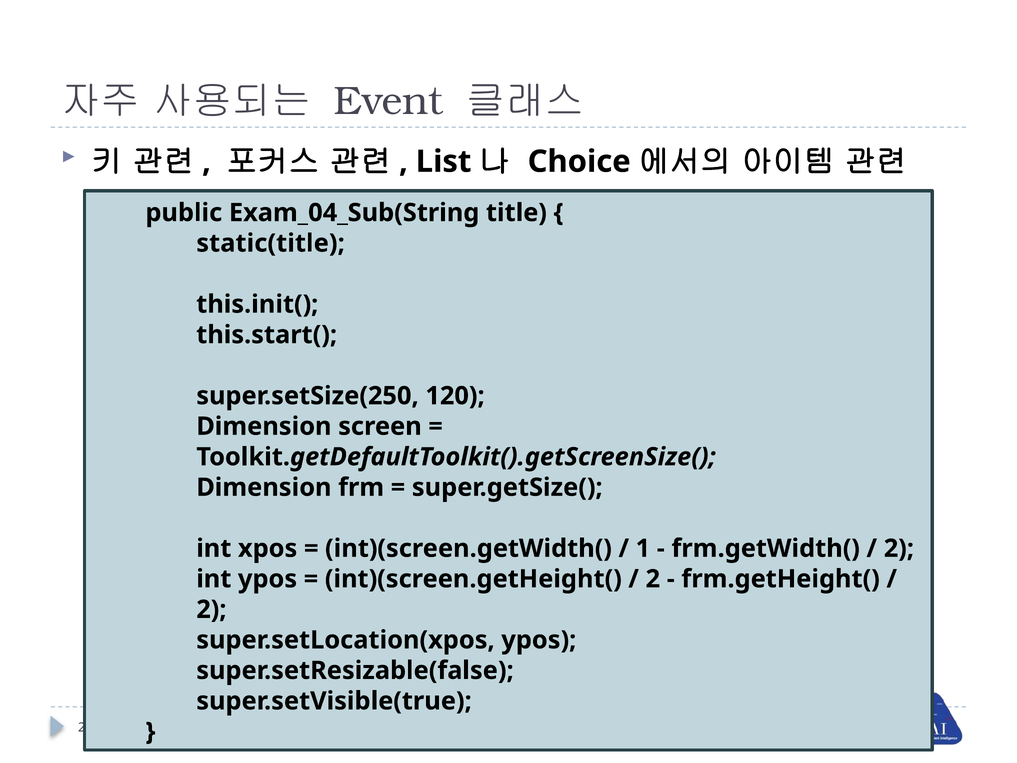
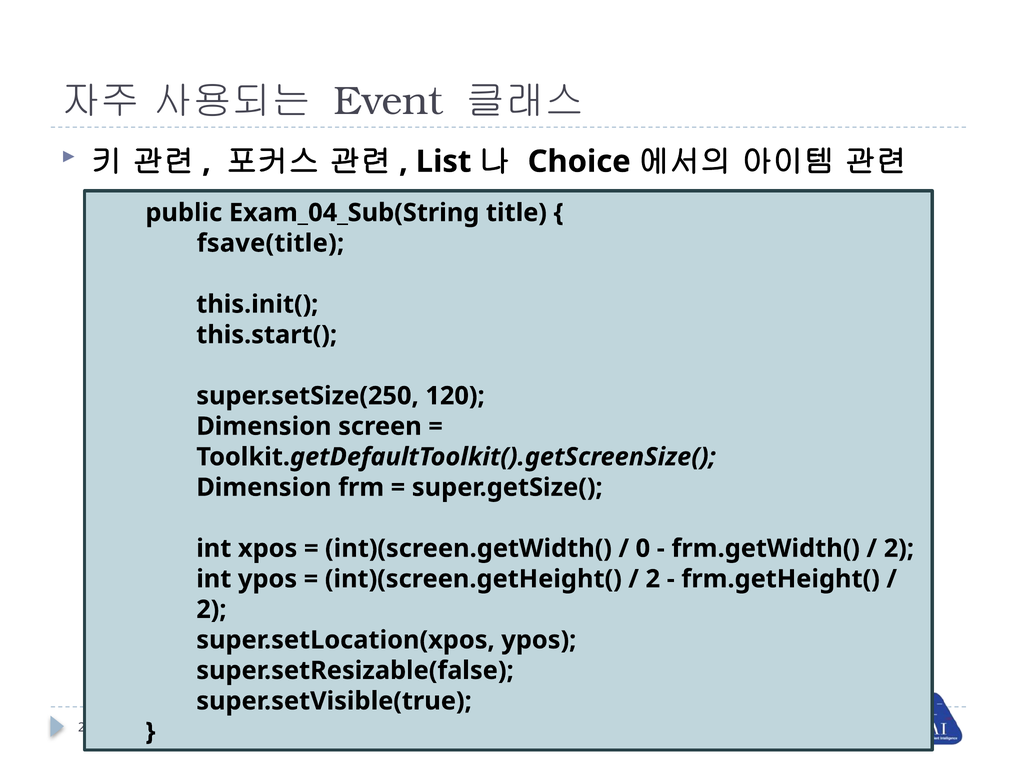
static(title: static(title -> fsave(title (270, 243)
1: 1 -> 0 (643, 548)
